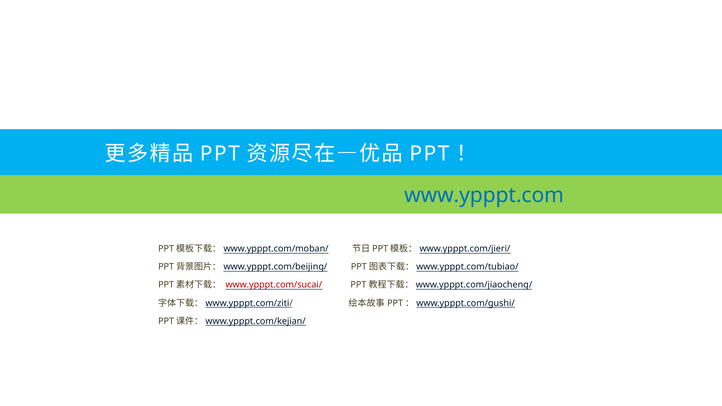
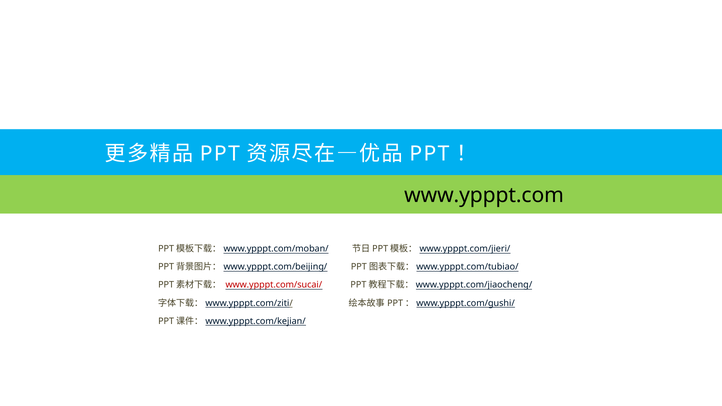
www.ypppt.com colour: blue -> black (484, 196)
